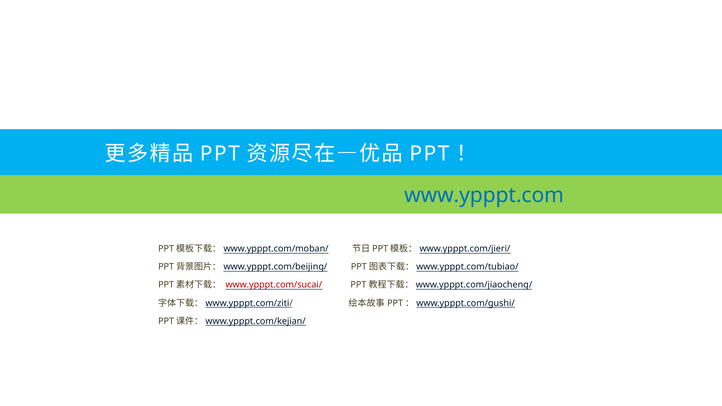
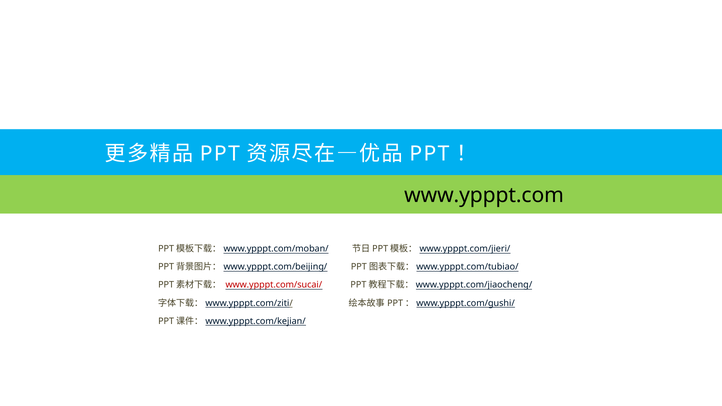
www.ypppt.com colour: blue -> black (484, 196)
